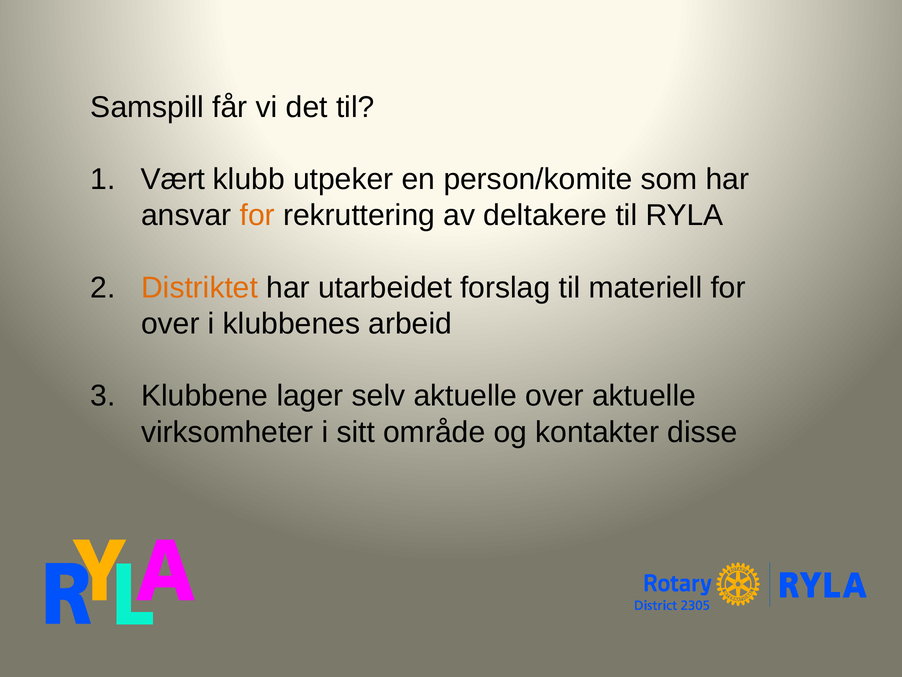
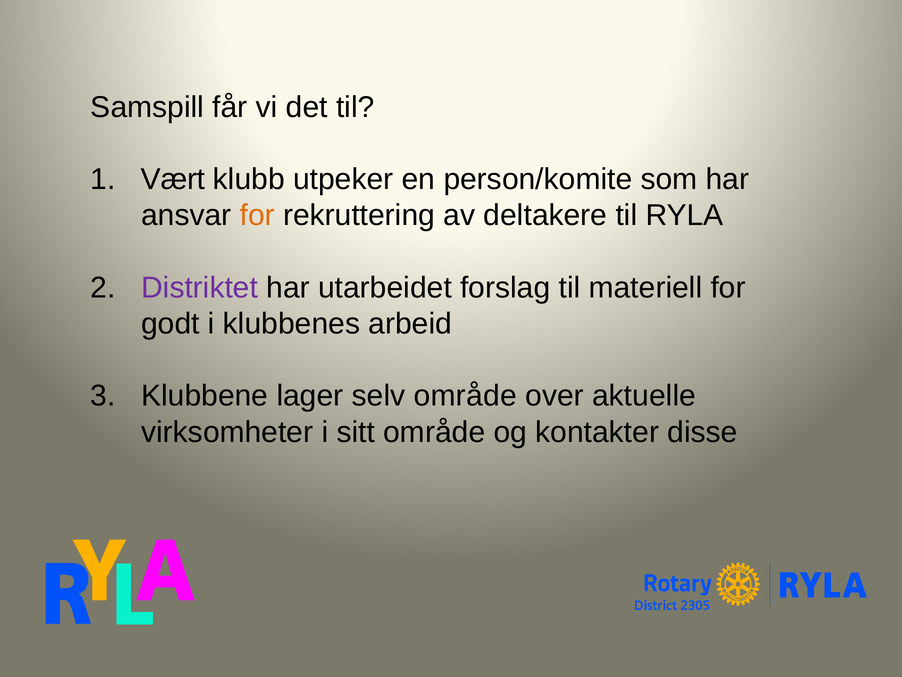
Distriktet colour: orange -> purple (200, 287)
over: over -> godt (170, 324)
selv aktuelle: aktuelle -> område (465, 396)
